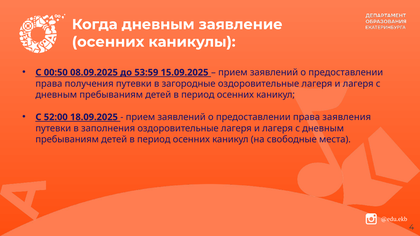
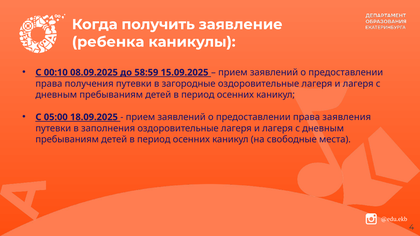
Когда дневным: дневным -> получить (158, 24)
осенних: осенних -> ребенка (108, 42)
00:50: 00:50 -> 00:10 (56, 73)
53:59: 53:59 -> 58:59 (146, 73)
52:00: 52:00 -> 05:00 (56, 117)
